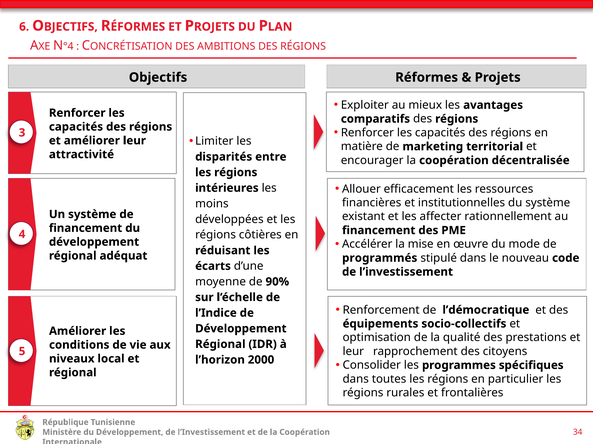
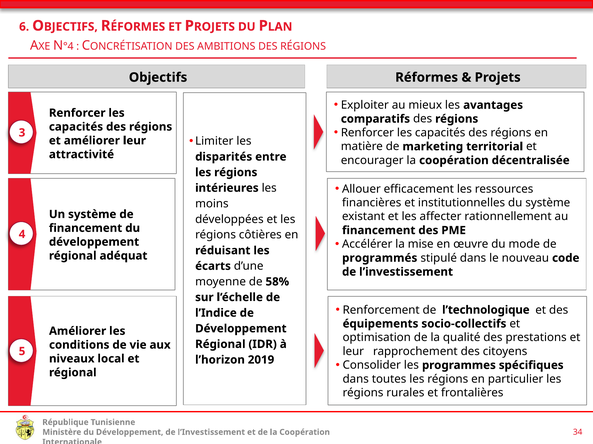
90%: 90% -> 58% (277, 282)
l’démocratique: l’démocratique -> l’technologique (486, 310)
2000: 2000 -> 2019 (261, 360)
